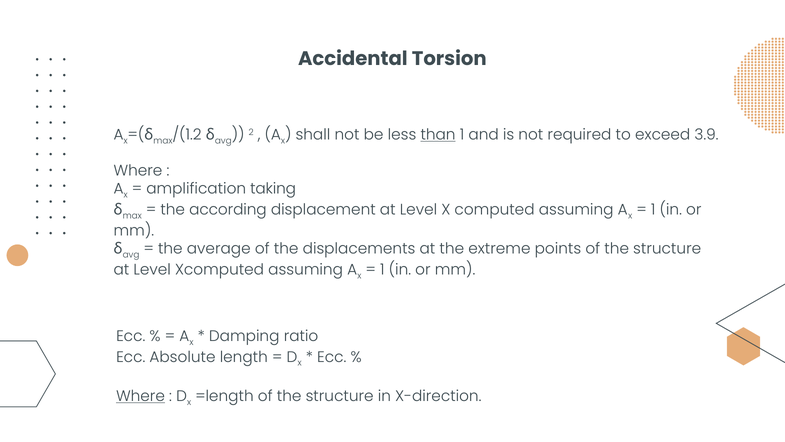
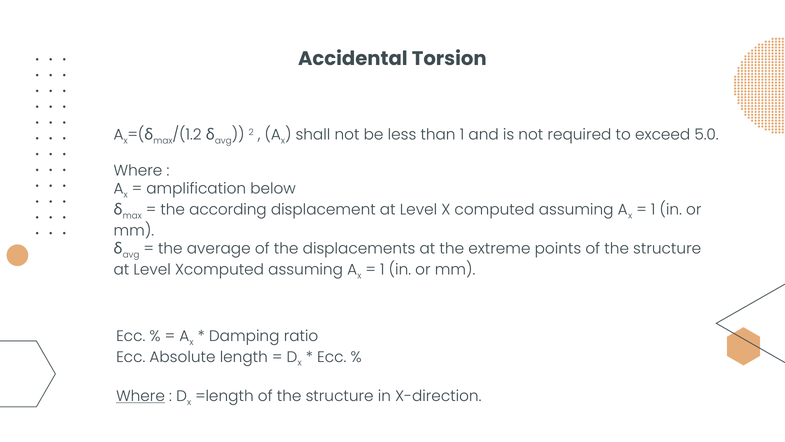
than underline: present -> none (438, 135)
3.9: 3.9 -> 5.0 (707, 135)
taking: taking -> below (273, 189)
